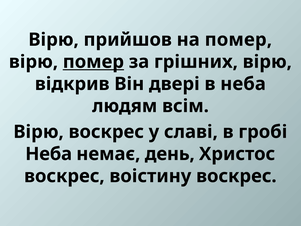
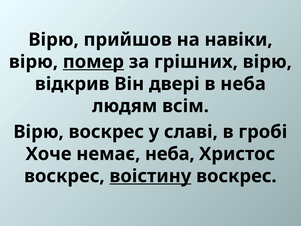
на помер: помер -> навіки (238, 40)
Неба: Неба -> Хоче (49, 154)
немає день: день -> неба (170, 154)
воістину underline: none -> present (150, 176)
